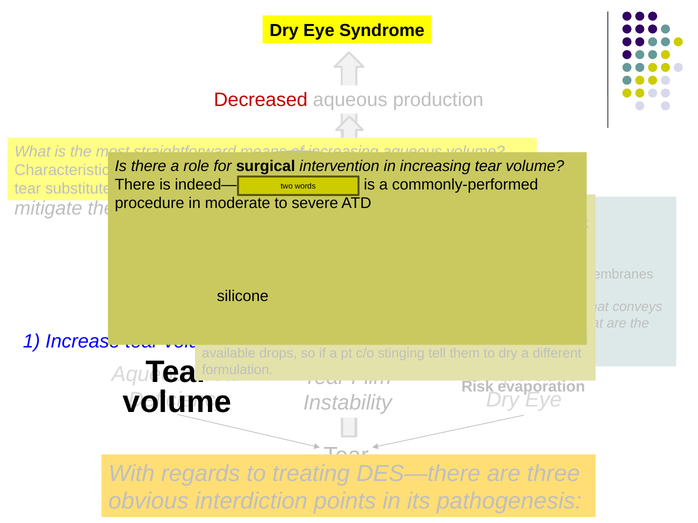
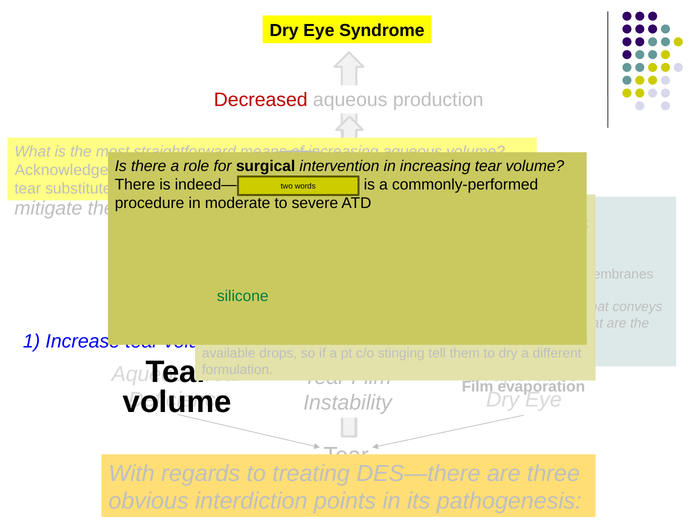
Characteristics: Characteristics -> Acknowledged (66, 170)
silicone colour: black -> green (243, 296)
Risk: Risk -> Film (478, 387)
